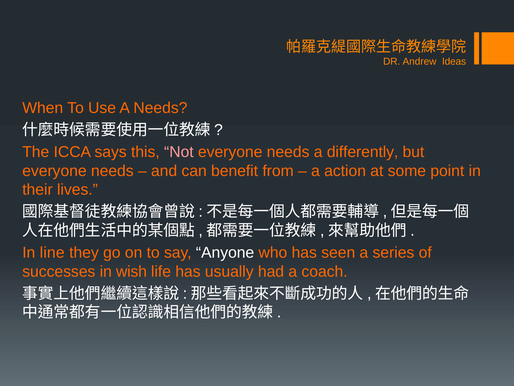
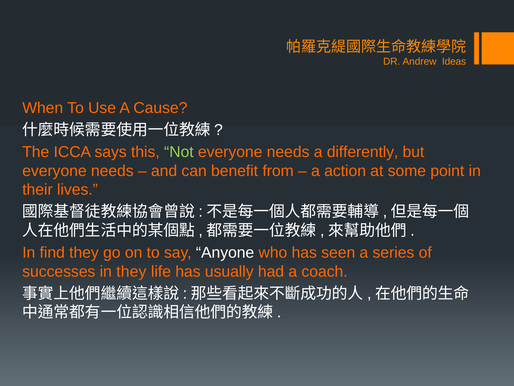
A Needs: Needs -> Cause (160, 108)
Not colour: pink -> light green (179, 152)
line: line -> find (52, 252)
in wish: wish -> they (131, 271)
